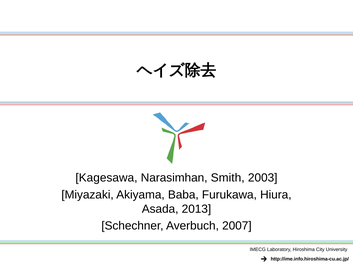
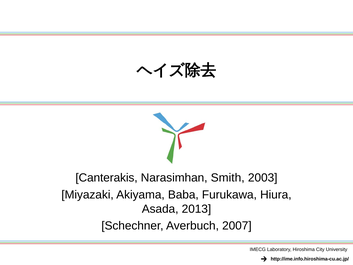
Kagesawa: Kagesawa -> Canterakis (107, 178)
